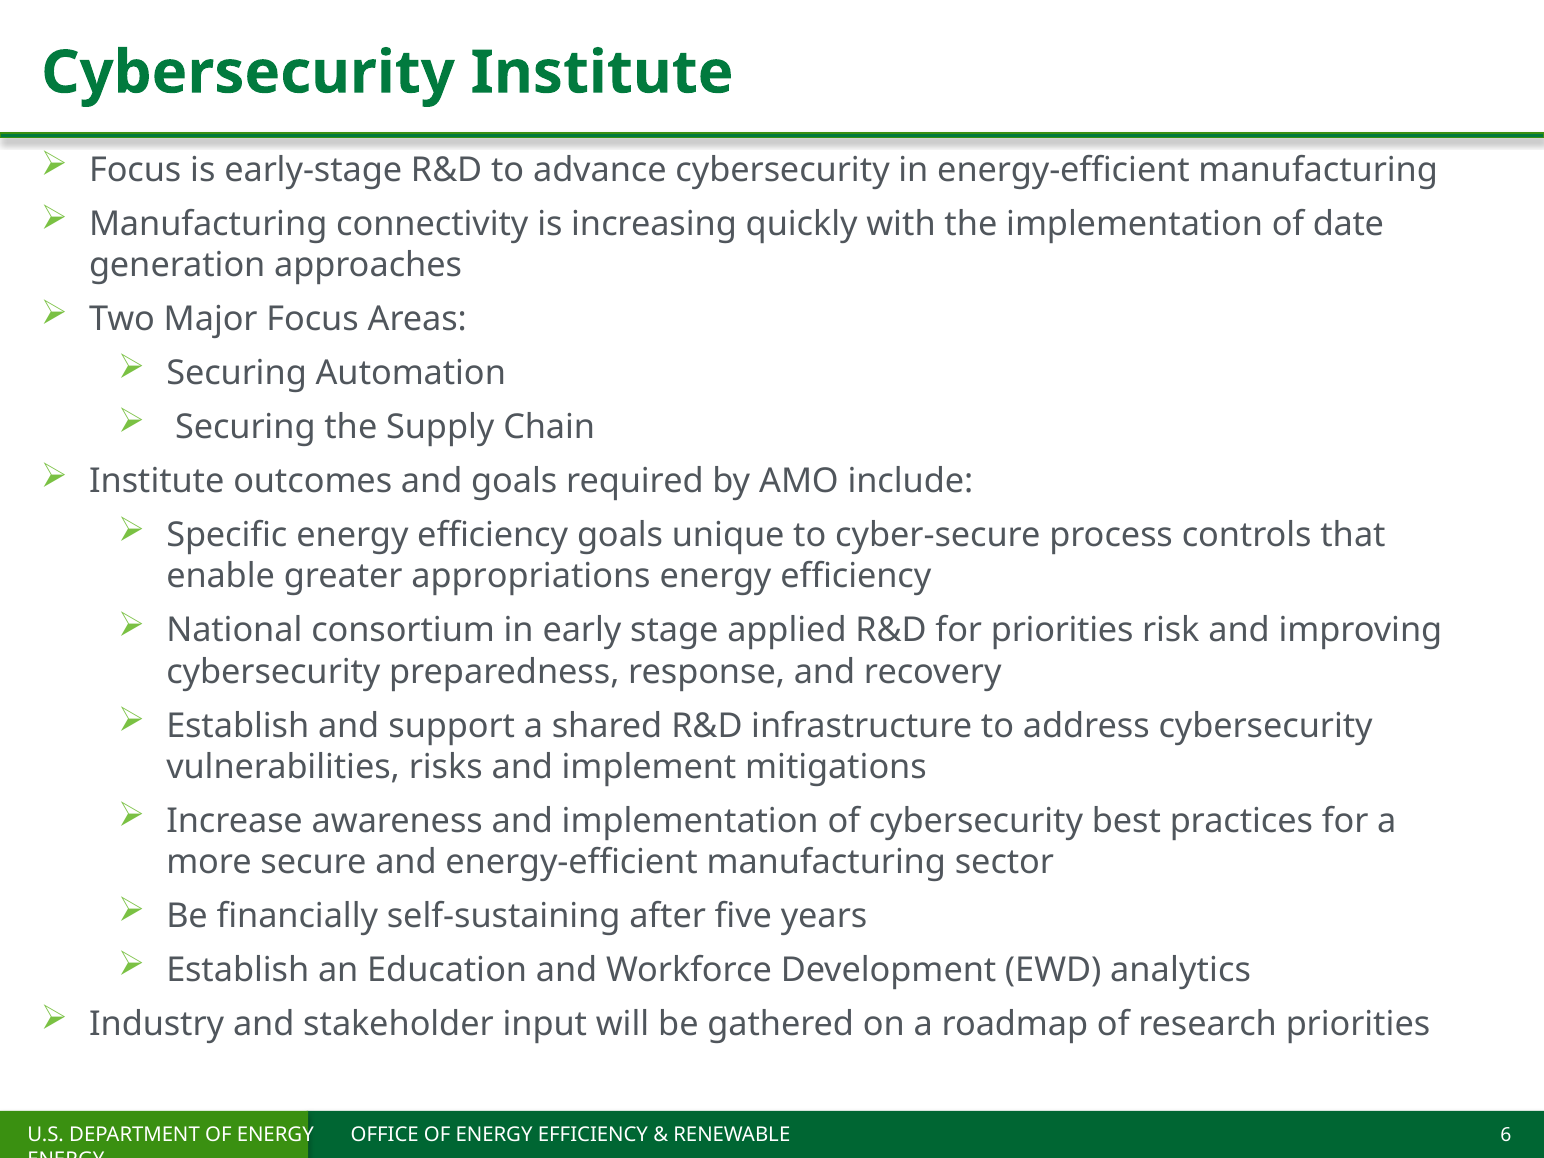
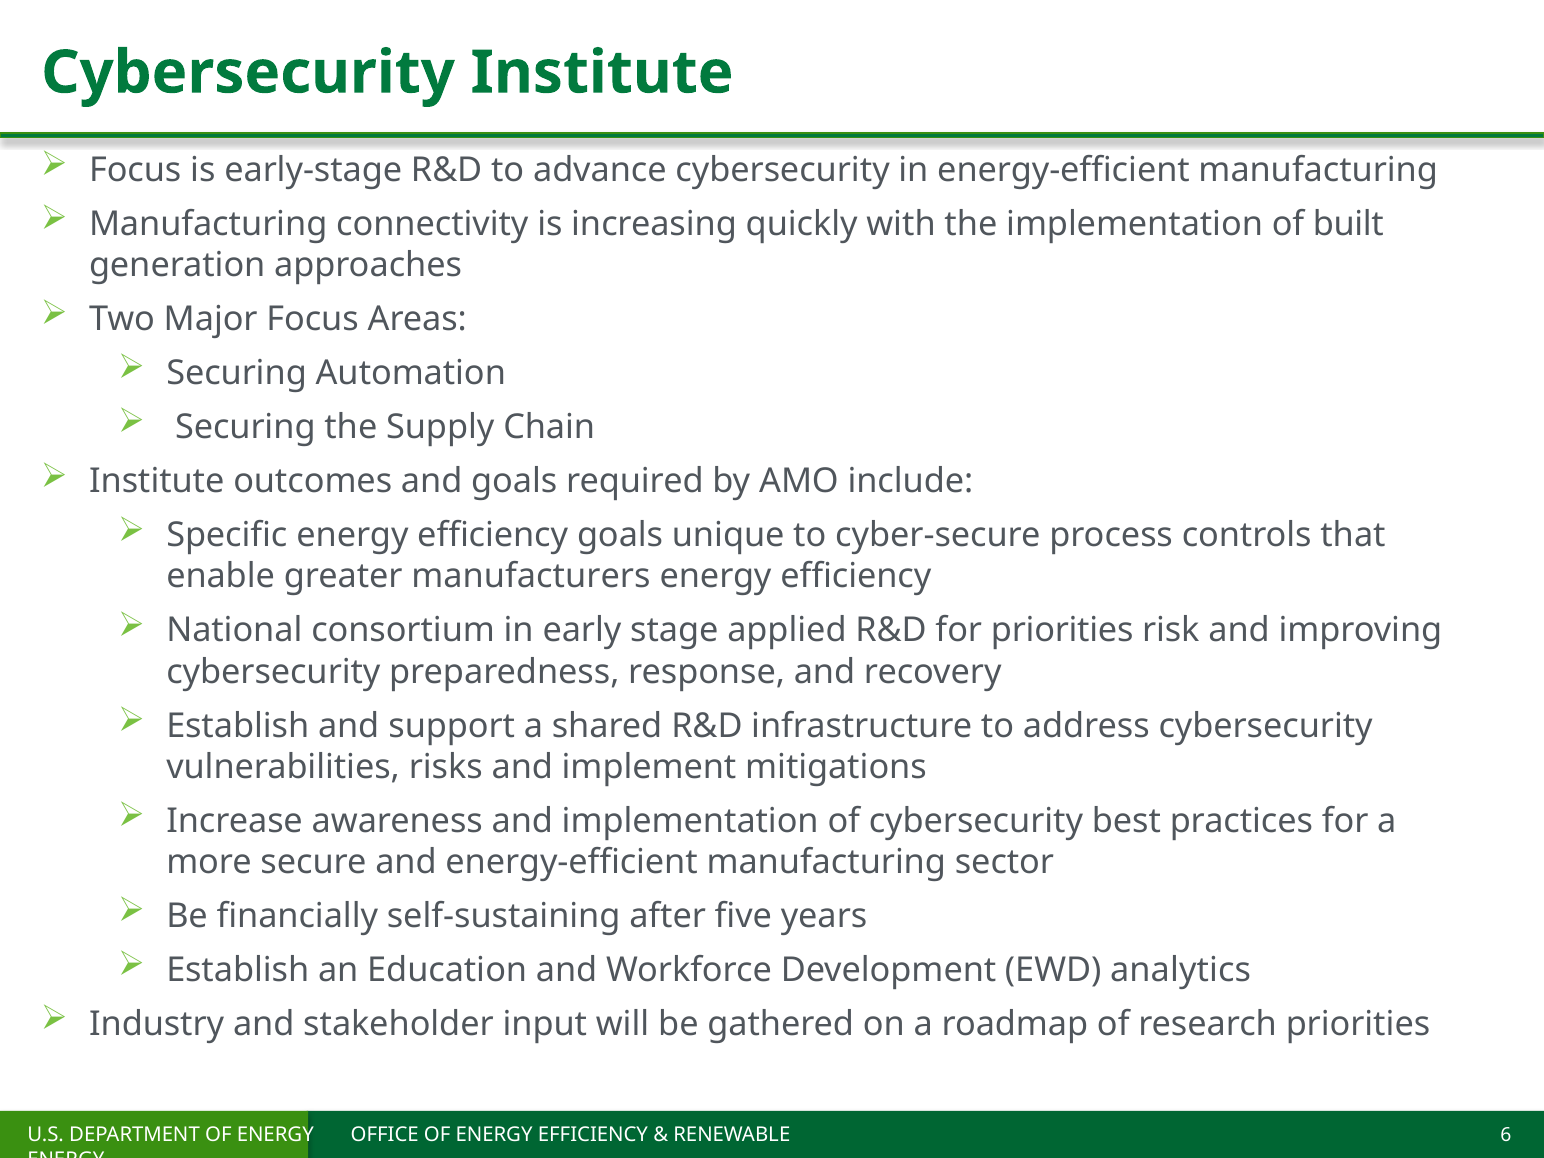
date: date -> built (1348, 224)
appropriations: appropriations -> manufacturers (531, 577)
